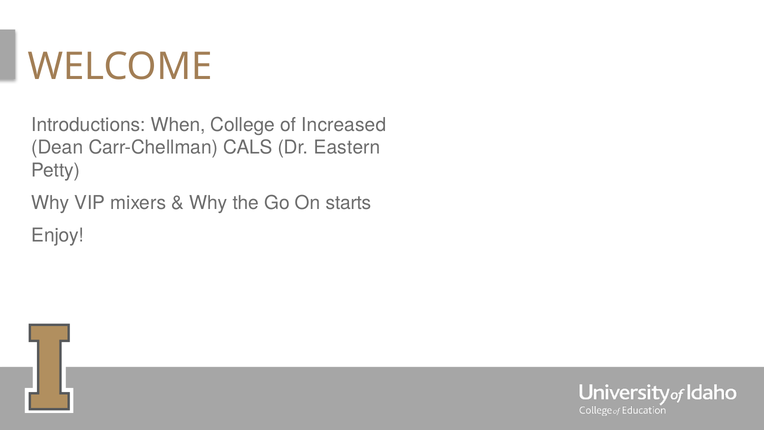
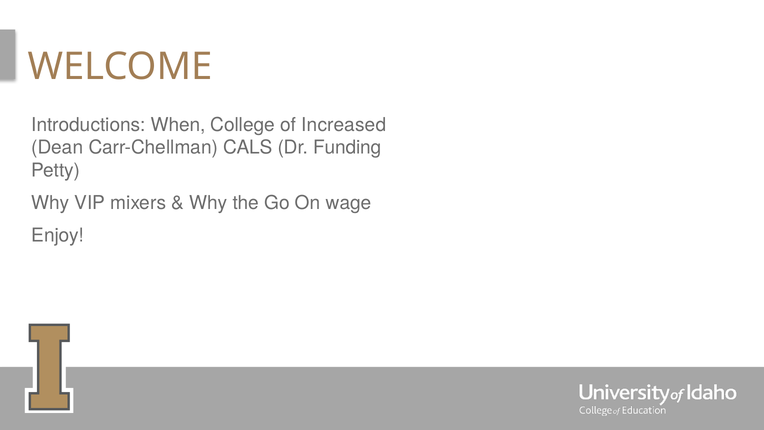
Eastern: Eastern -> Funding (347, 148)
starts: starts -> wage (349, 203)
